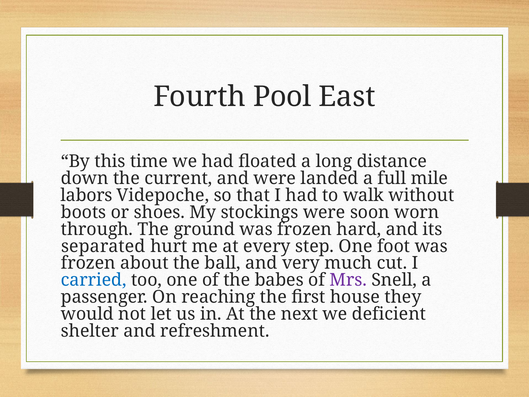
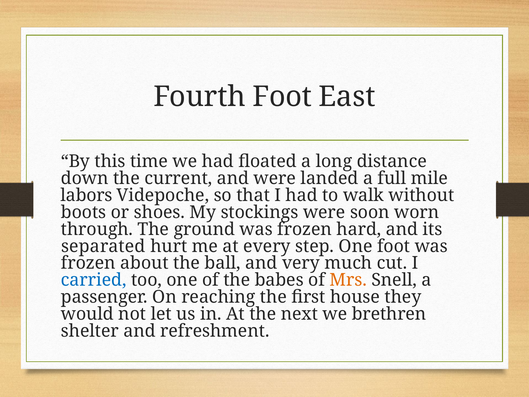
Fourth Pool: Pool -> Foot (282, 97)
Mrs colour: purple -> orange (348, 280)
deficient: deficient -> brethren (389, 314)
